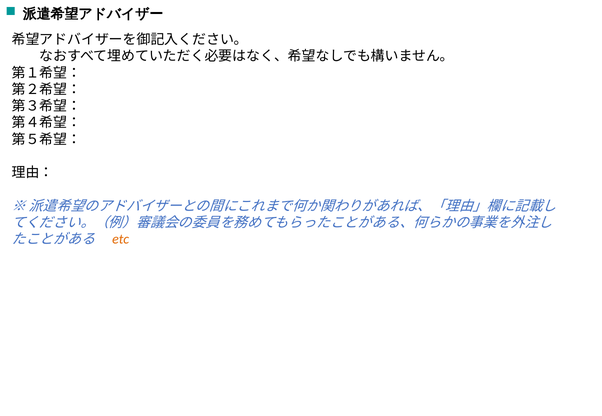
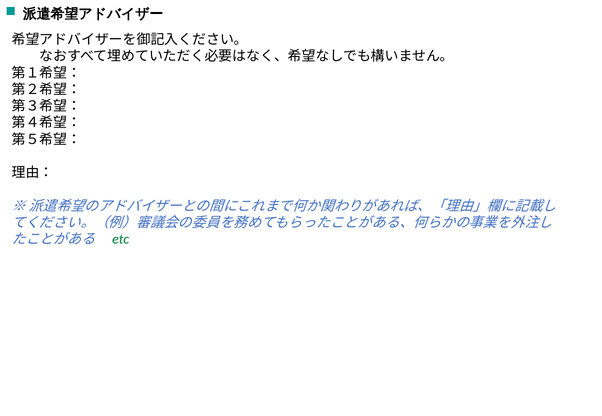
etc colour: orange -> green (121, 240)
